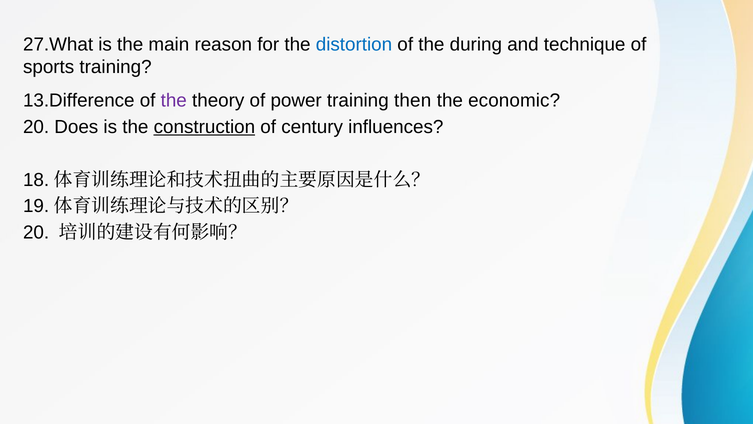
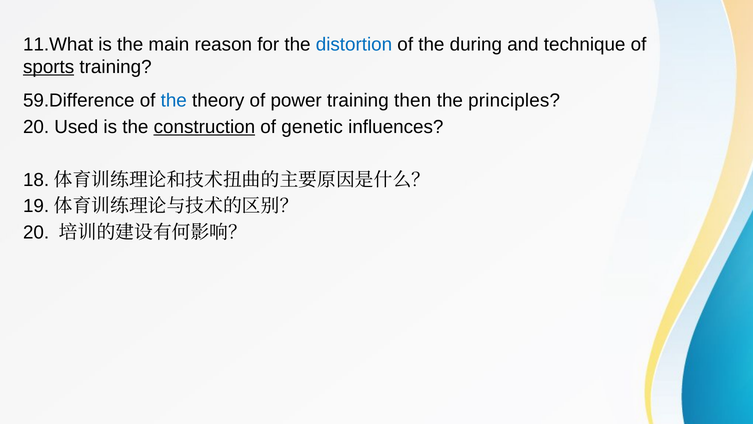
27.What: 27.What -> 11.What (58, 44)
sports underline: none -> present (49, 67)
13.Difference: 13.Difference -> 59.Difference (79, 101)
the colour: purple -> blue (174, 101)
economic: economic -> principles (514, 101)
Does: Does -> Used (76, 127)
century: century -> genetic (312, 127)
